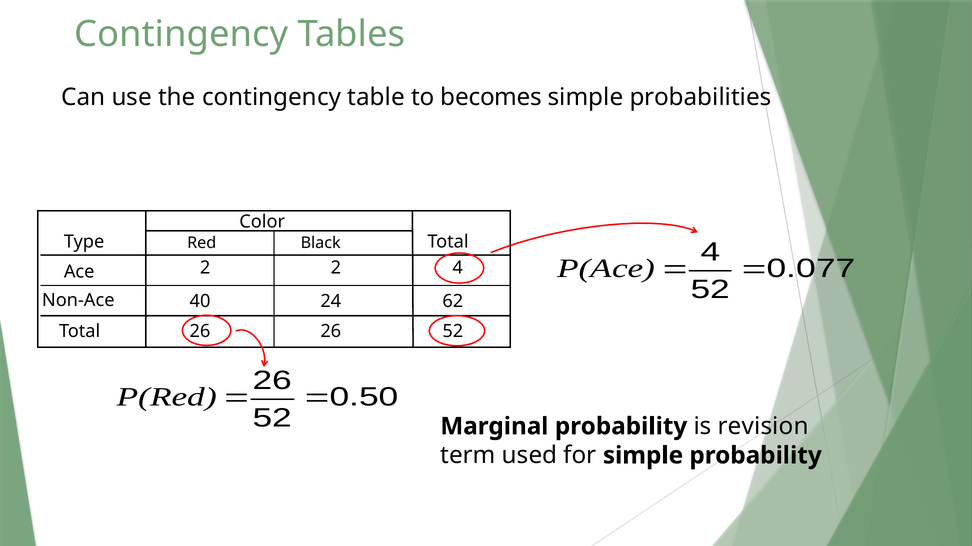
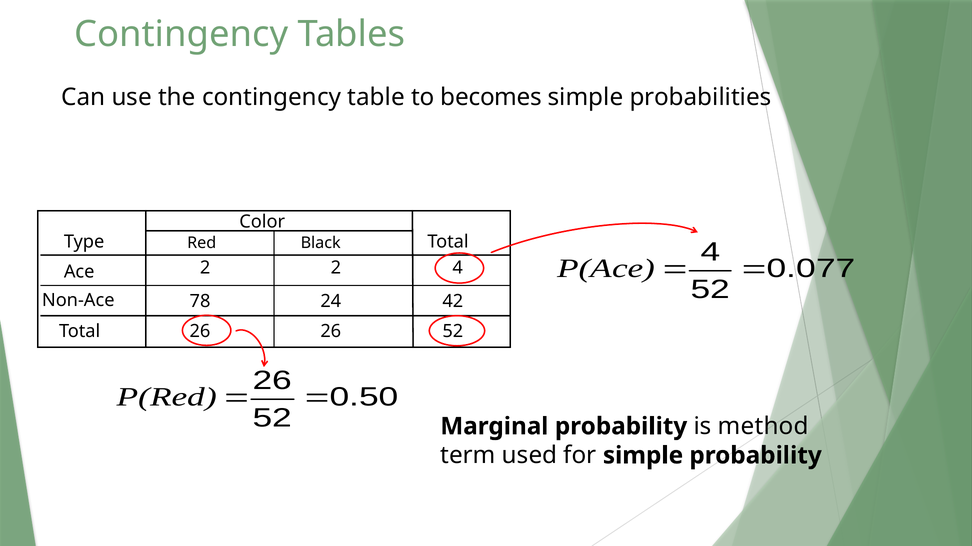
40: 40 -> 78 (200, 301)
62: 62 -> 42 (453, 301)
revision: revision -> method (763, 427)
